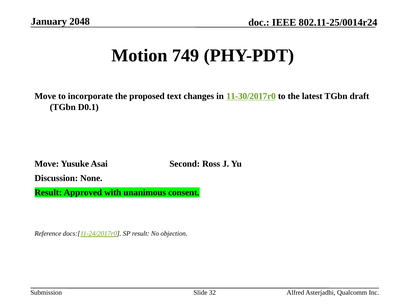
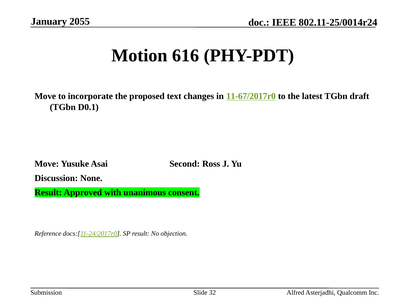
2048: 2048 -> 2055 (80, 22)
749: 749 -> 616 (186, 55)
11-30/2017r0: 11-30/2017r0 -> 11-67/2017r0 (251, 96)
